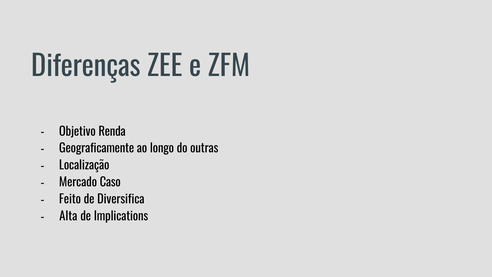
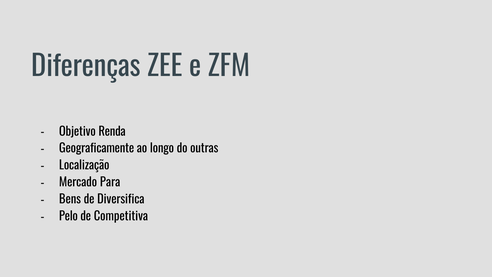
Caso: Caso -> Para (110, 182)
Feito: Feito -> Bens (70, 199)
Alta: Alta -> Pelo (68, 216)
Implications: Implications -> Competitiva (121, 216)
